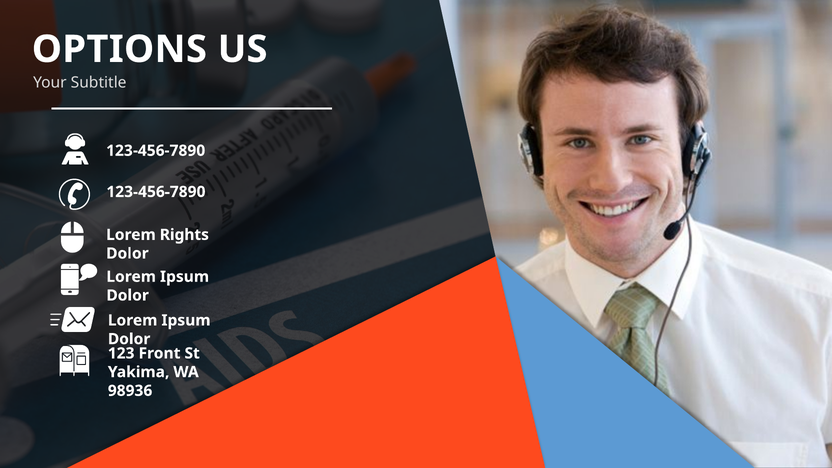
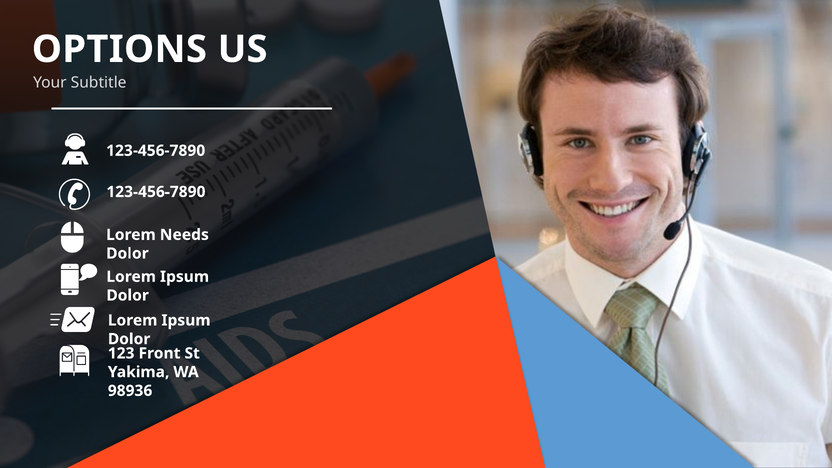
Rights: Rights -> Needs (184, 235)
